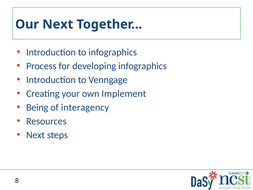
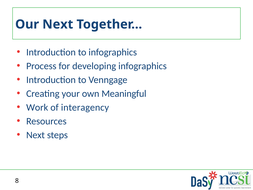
Implement: Implement -> Meaningful (124, 93)
Being: Being -> Work (37, 107)
